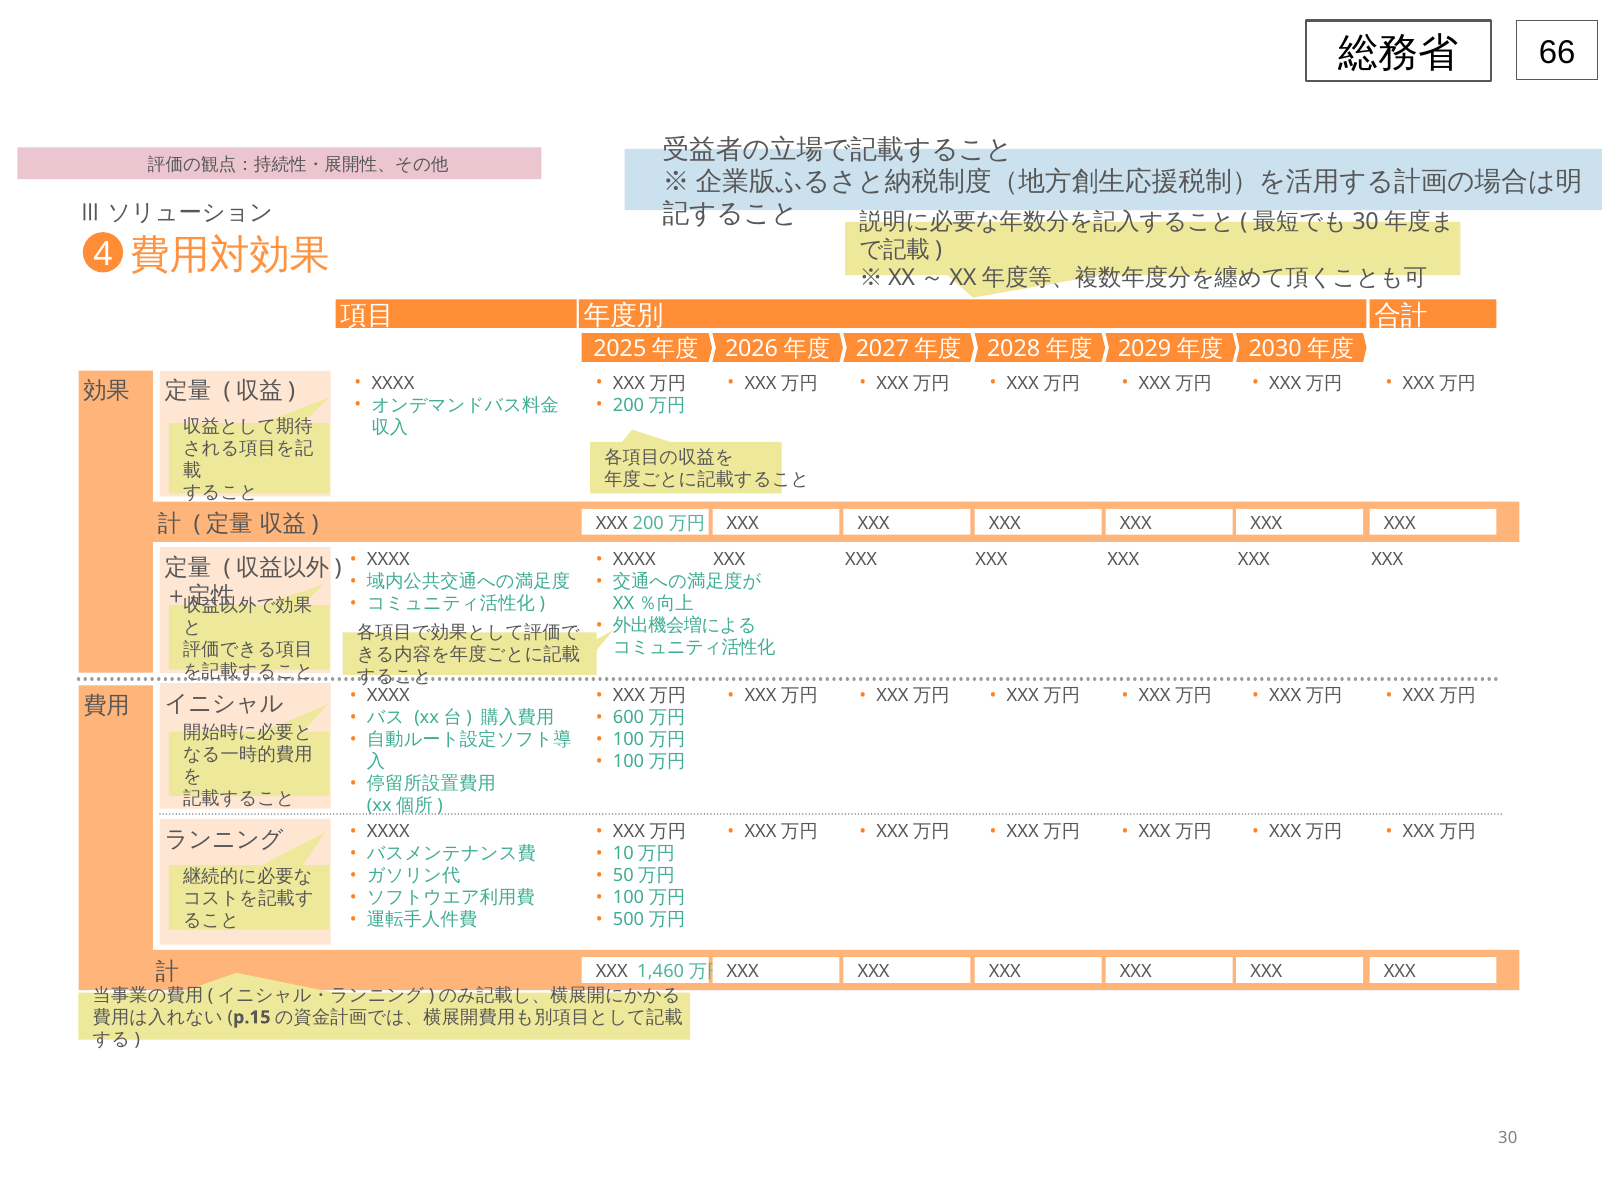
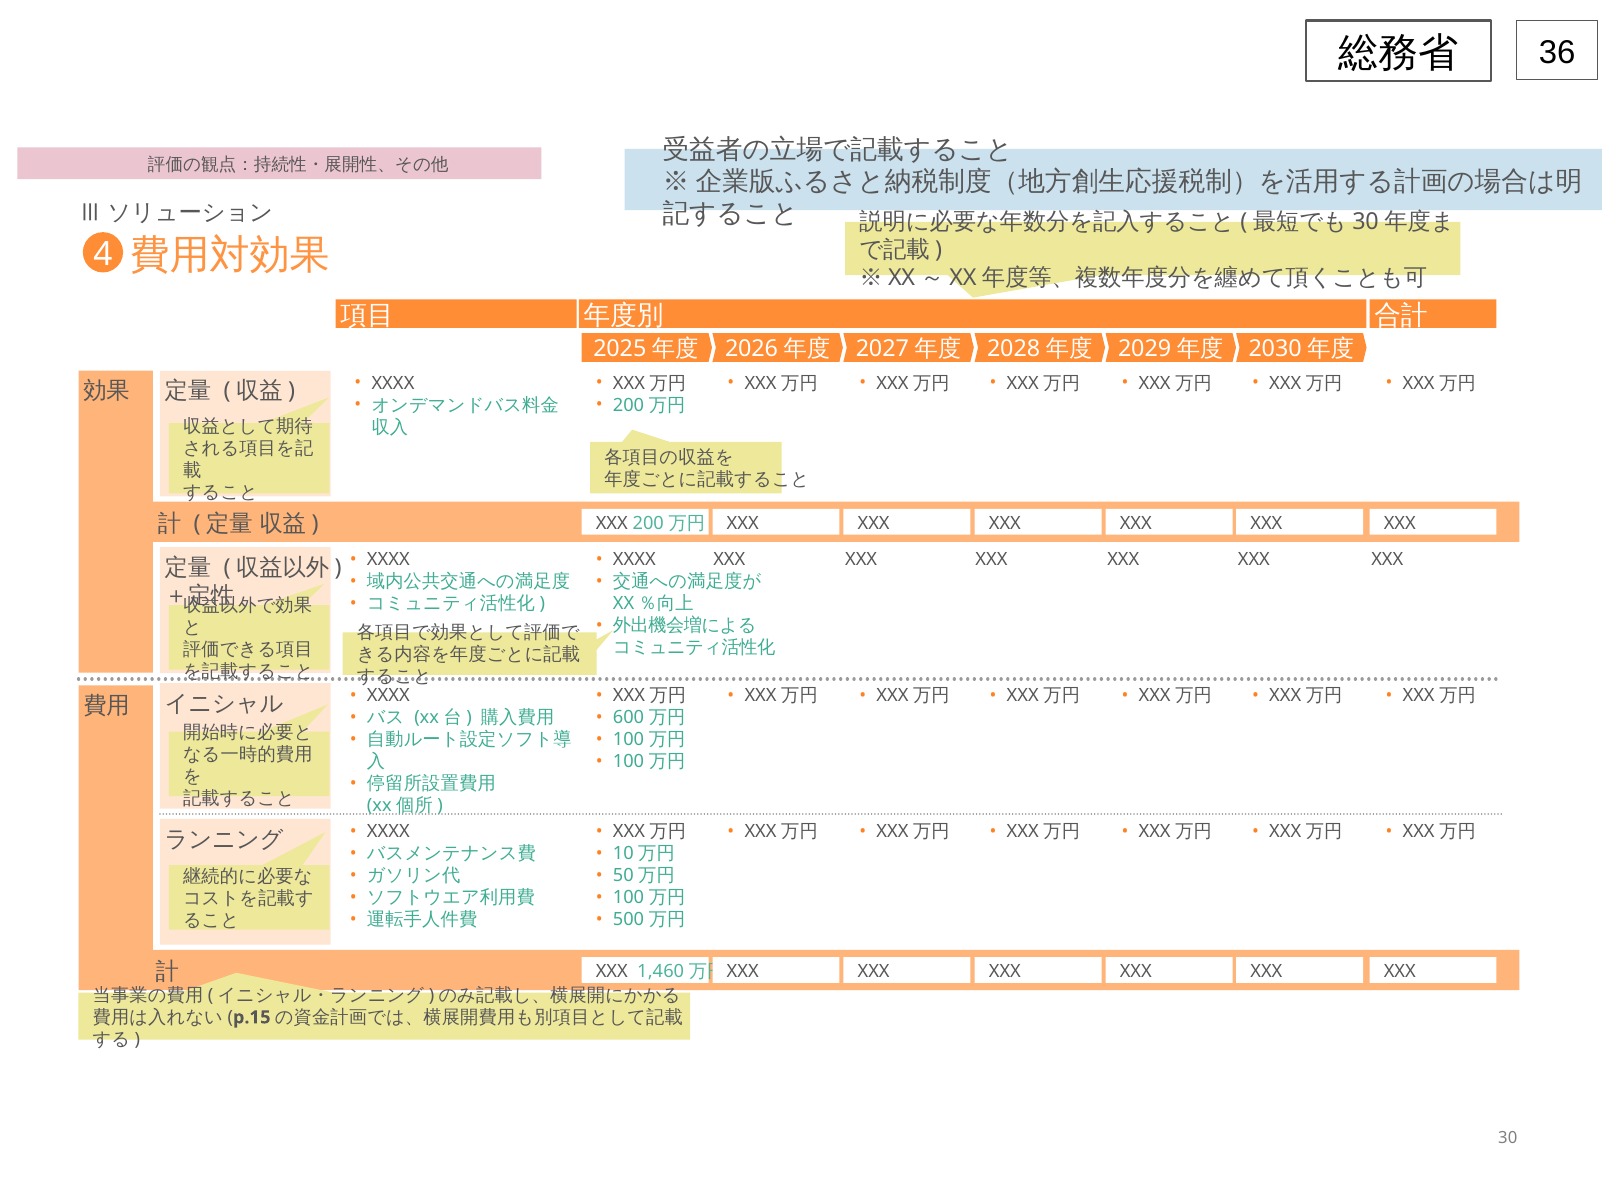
66: 66 -> 36 (1557, 52)
